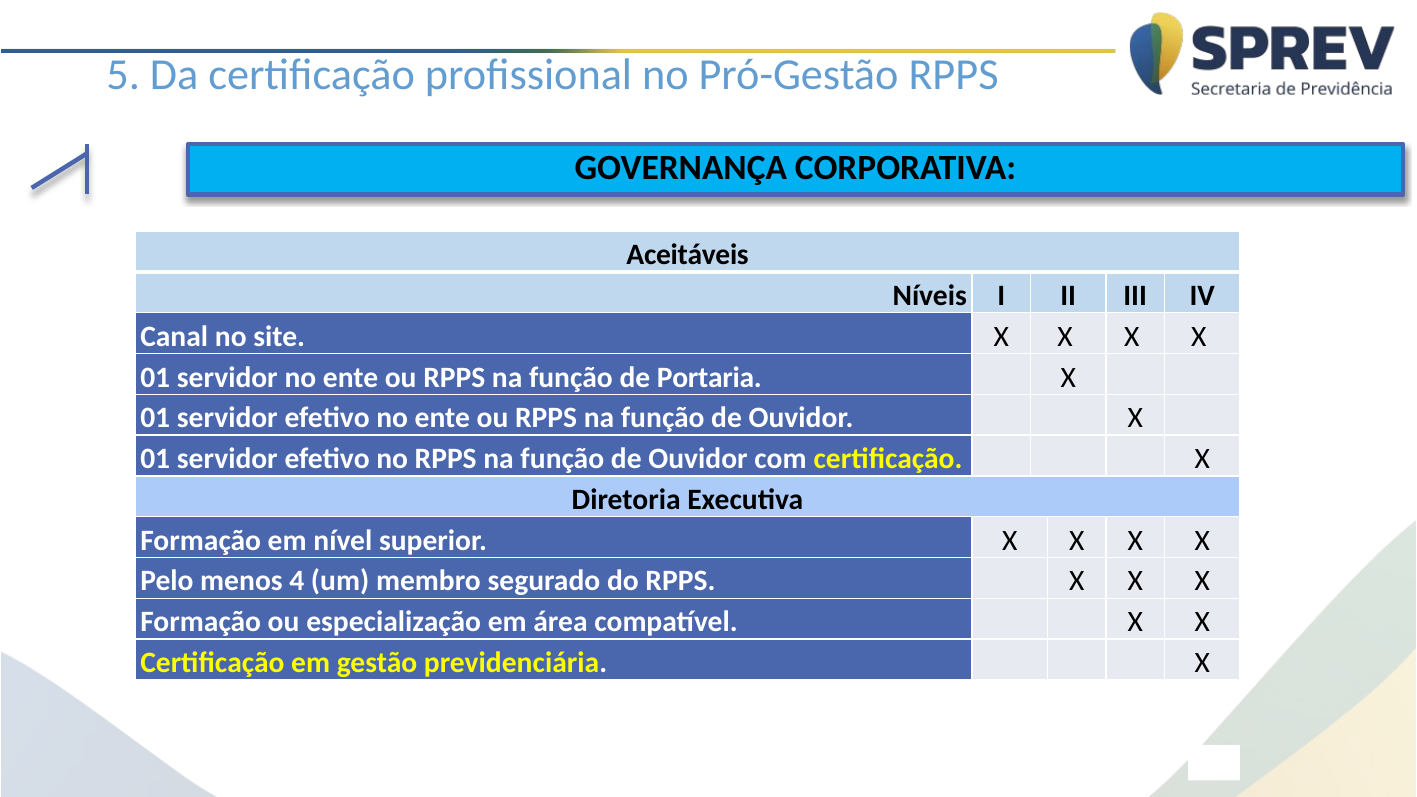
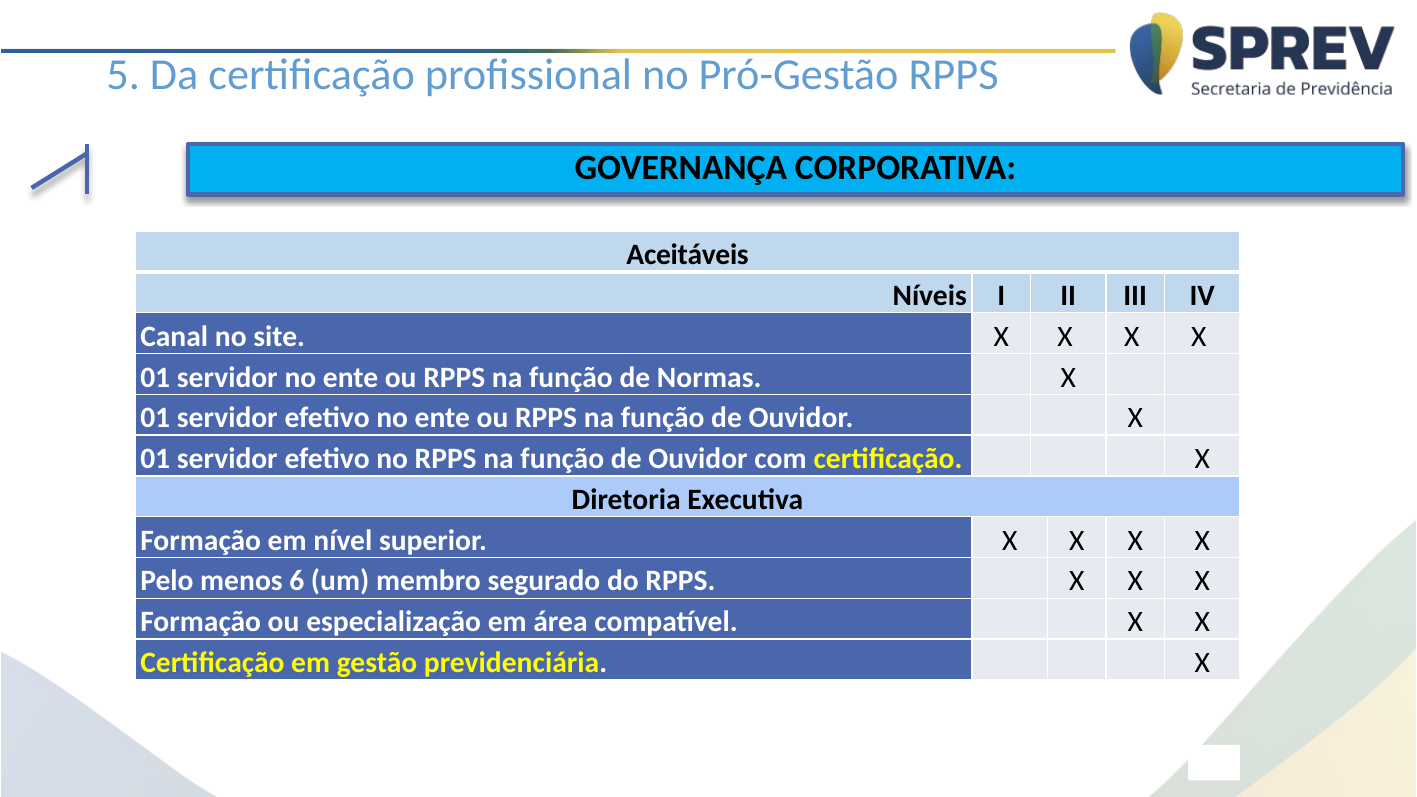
Portaria: Portaria -> Normas (709, 377)
4: 4 -> 6 (297, 581)
